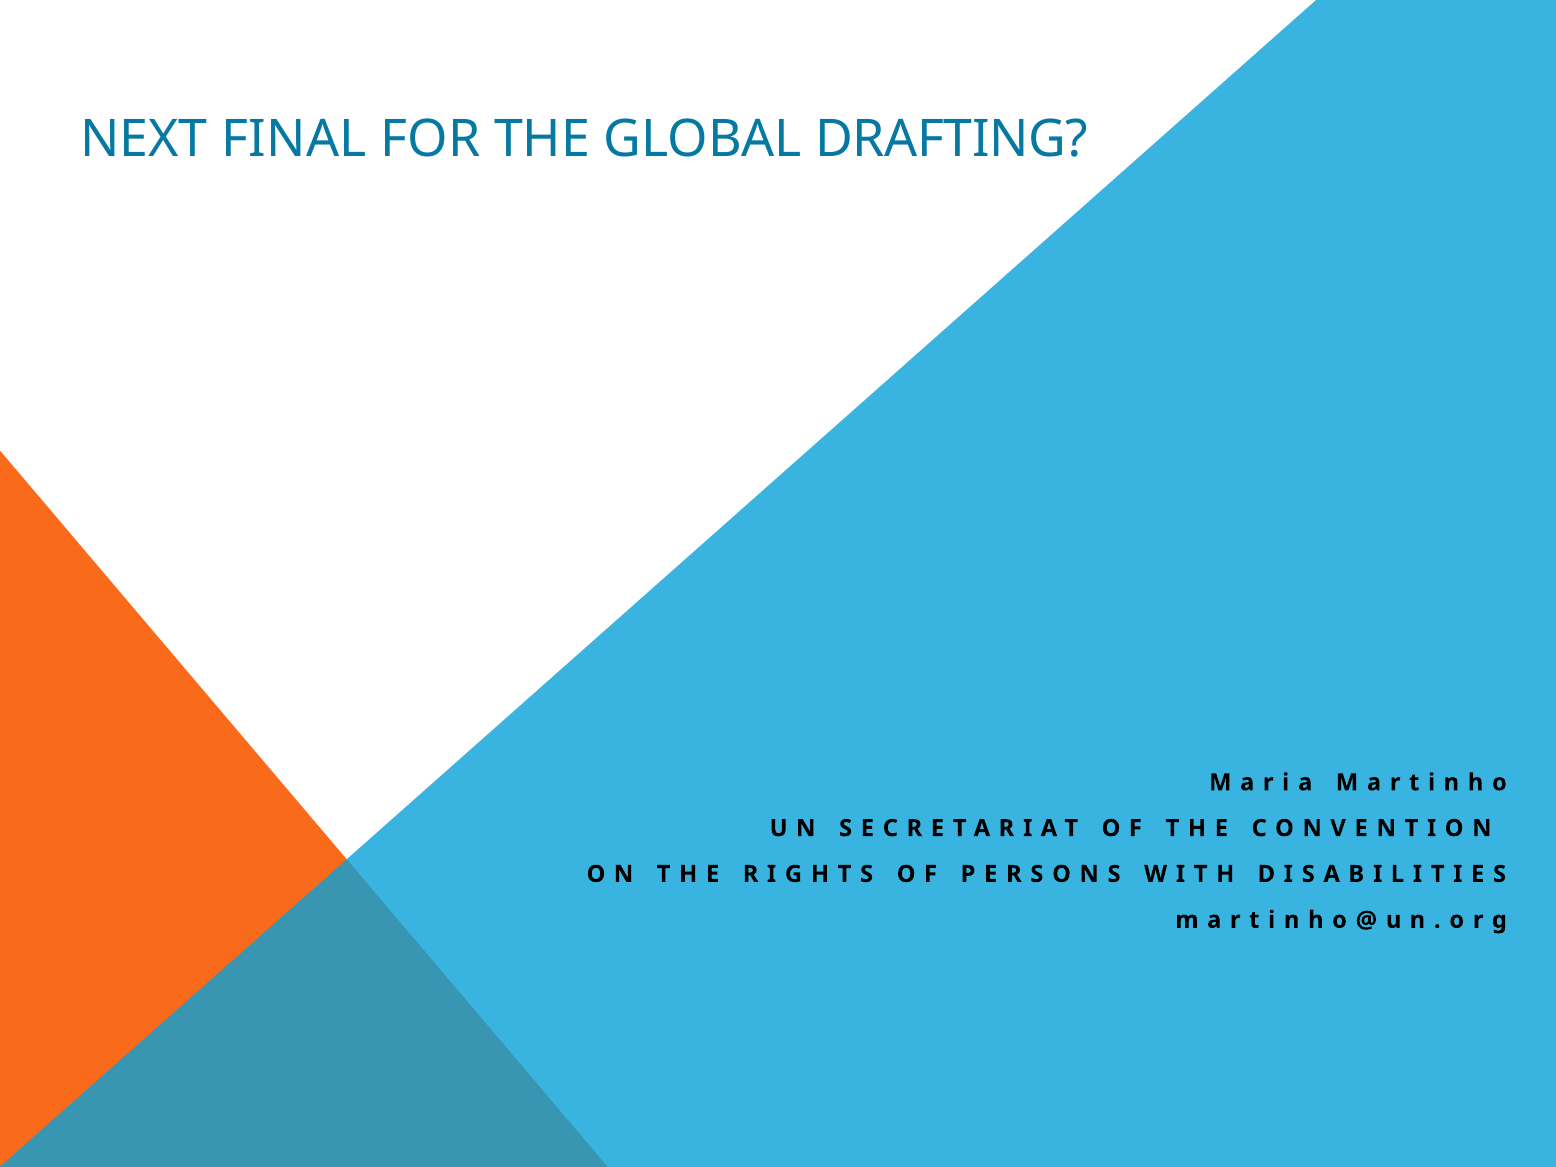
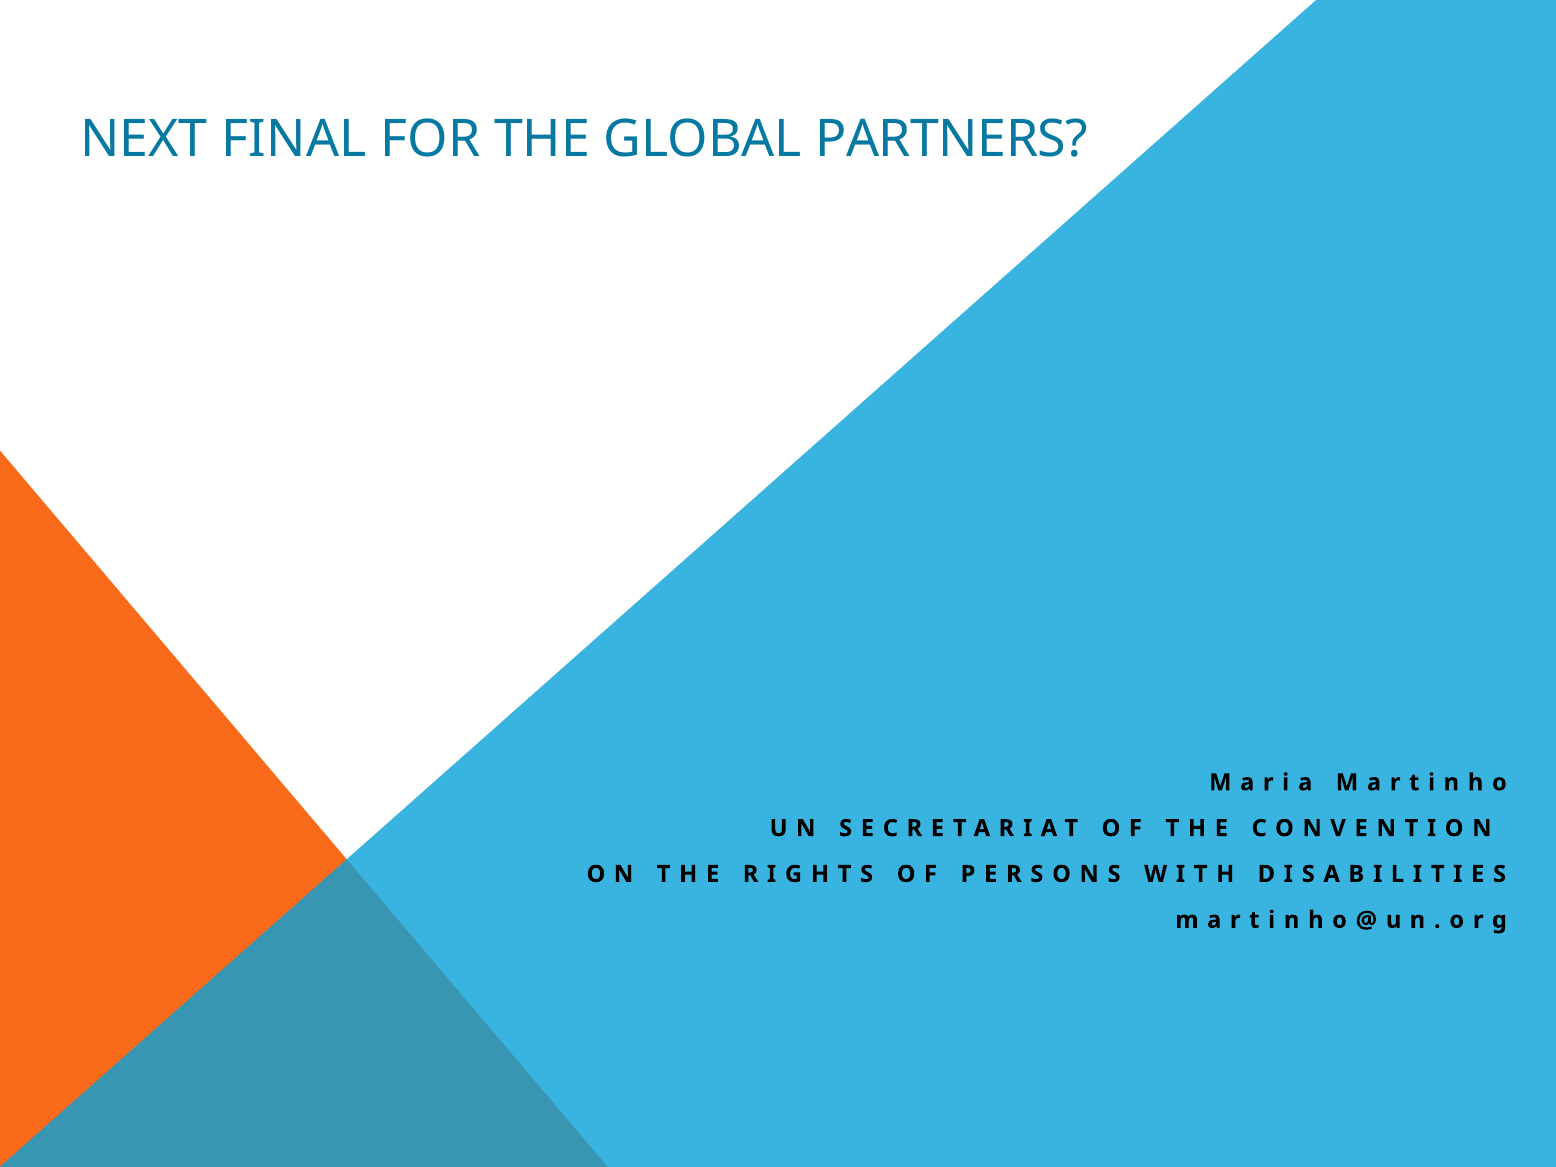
DRAFTING: DRAFTING -> PARTNERS (952, 140)
